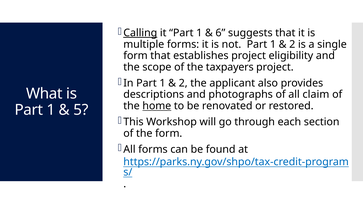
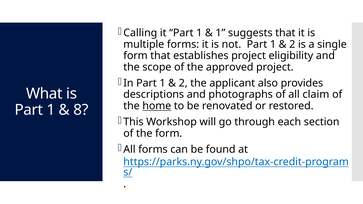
Calling underline: present -> none (140, 33)
6: 6 -> 1 (220, 33)
taxpayers: taxpayers -> approved (230, 67)
5: 5 -> 8 (81, 110)
